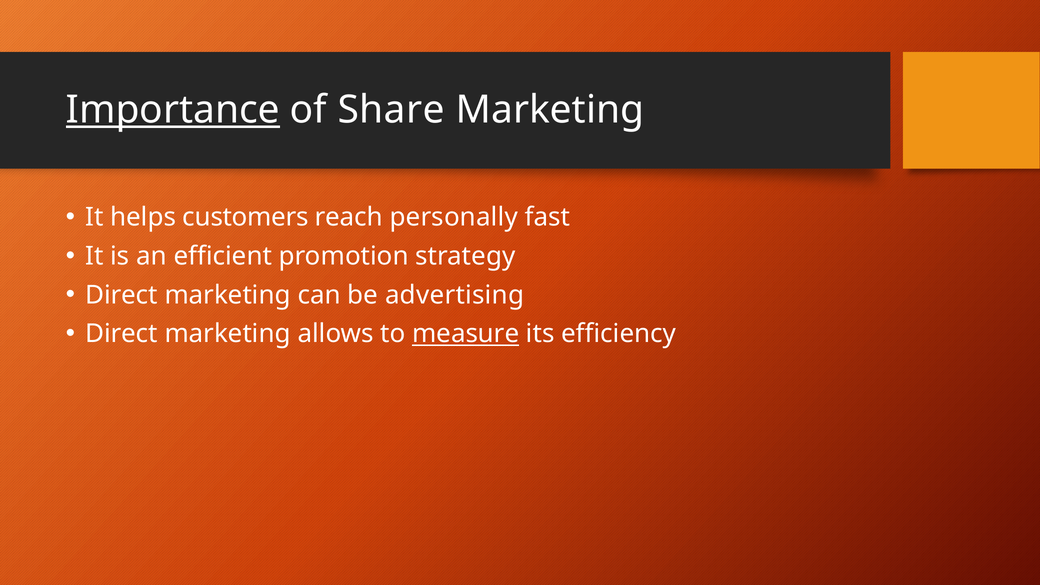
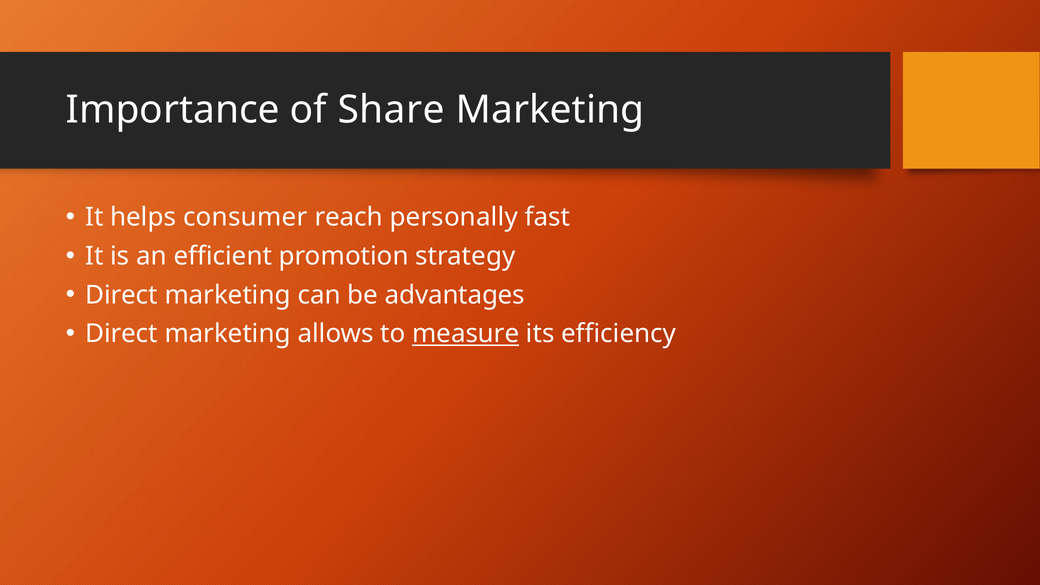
Importance underline: present -> none (173, 110)
customers: customers -> consumer (245, 217)
advertising: advertising -> advantages (455, 295)
